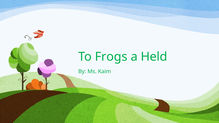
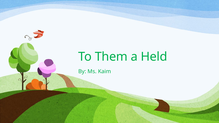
Frogs: Frogs -> Them (111, 57)
